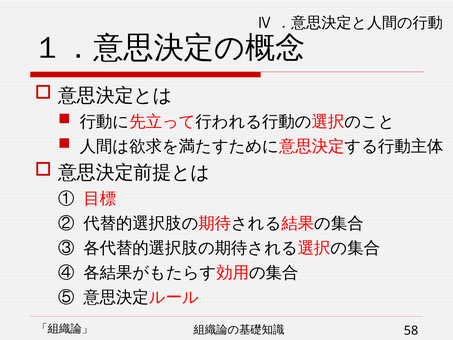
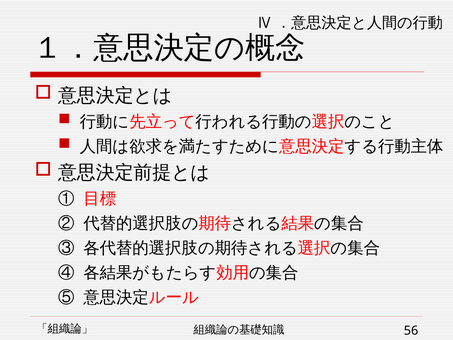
58: 58 -> 56 (411, 330)
